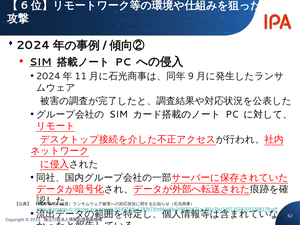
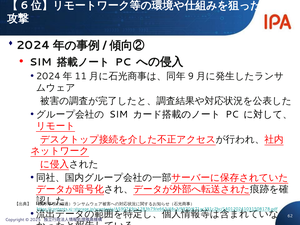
SIM underline: present -> none (41, 62)
